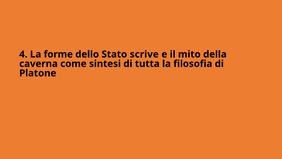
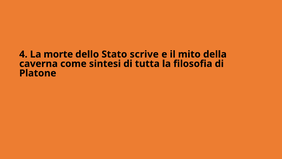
forme: forme -> morte (58, 54)
